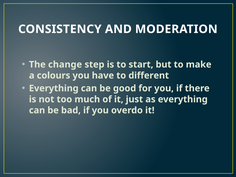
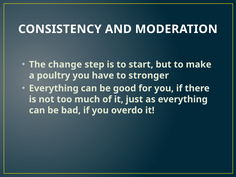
colours: colours -> poultry (54, 75)
different: different -> stronger (149, 75)
